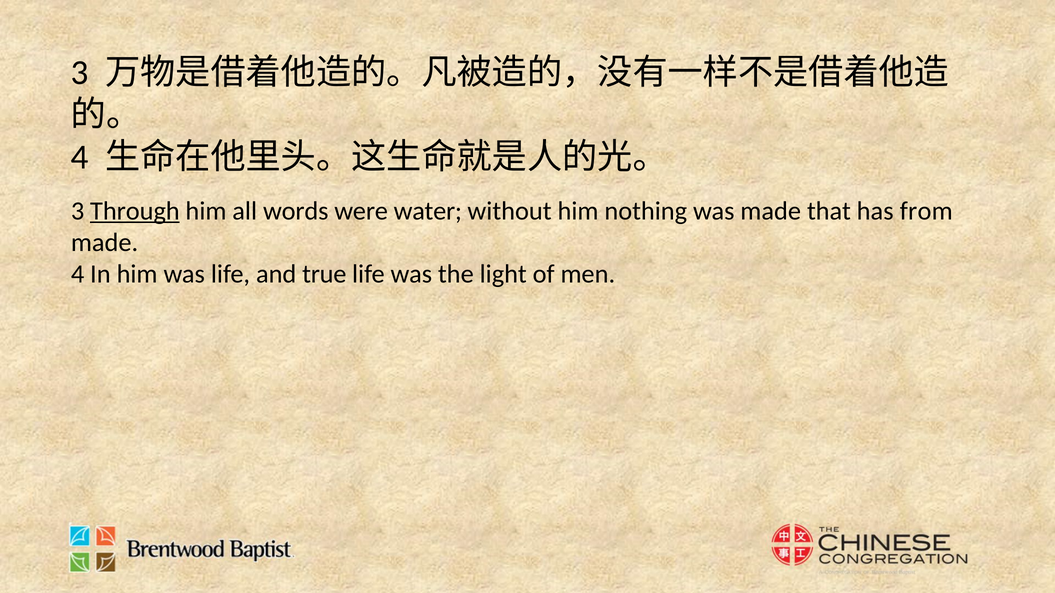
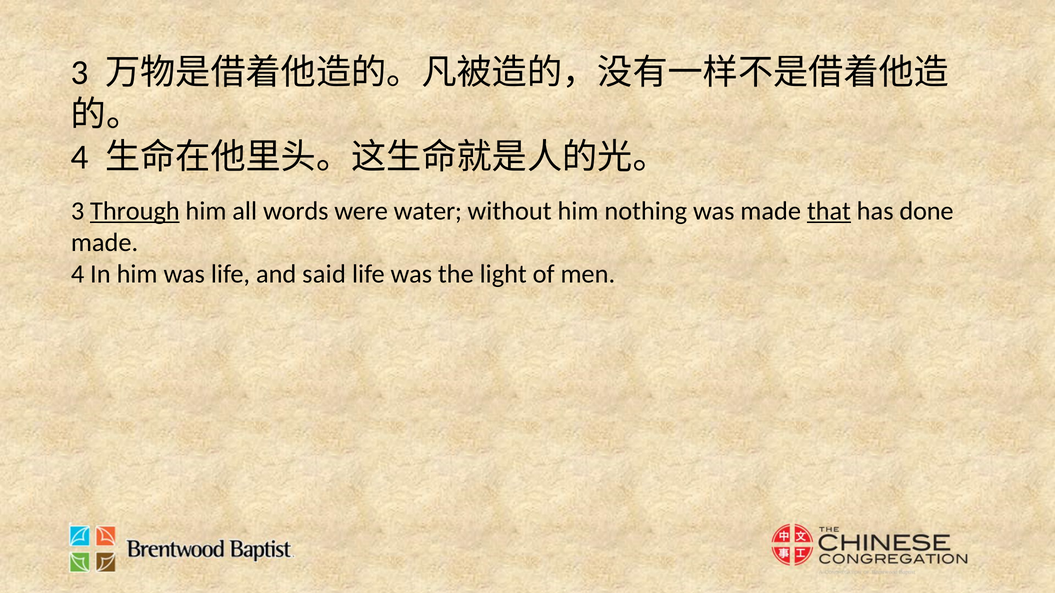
that underline: none -> present (829, 211)
from: from -> done (926, 211)
true: true -> said (324, 274)
